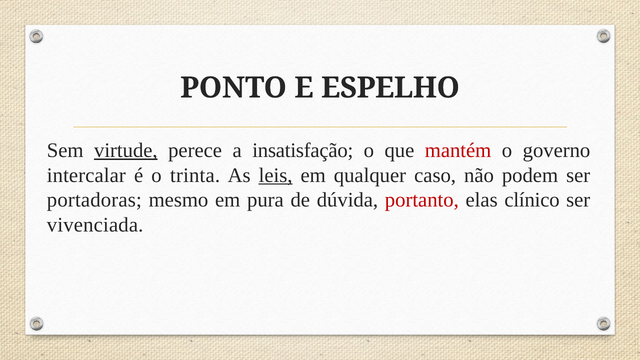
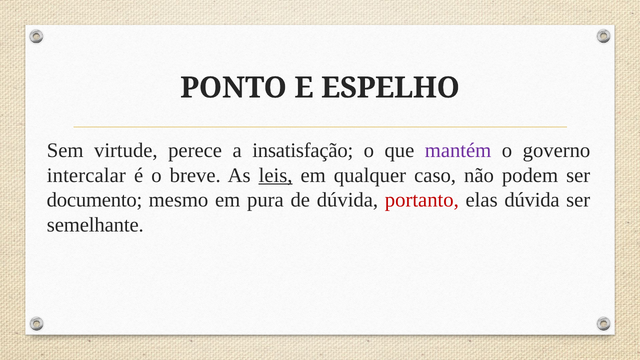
virtude underline: present -> none (126, 150)
mantém colour: red -> purple (458, 150)
trinta: trinta -> breve (195, 175)
portadoras: portadoras -> documento (94, 200)
elas clínico: clínico -> dúvida (532, 200)
vivenciada: vivenciada -> semelhante (95, 225)
